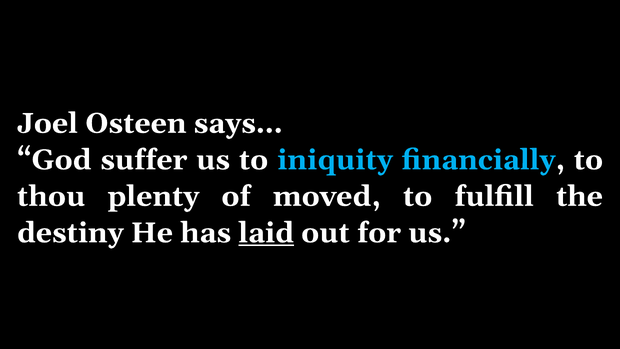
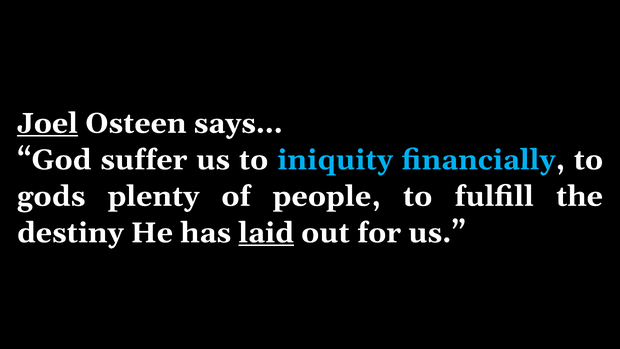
Joel underline: none -> present (47, 123)
thou: thou -> gods (51, 196)
moved: moved -> people (327, 196)
